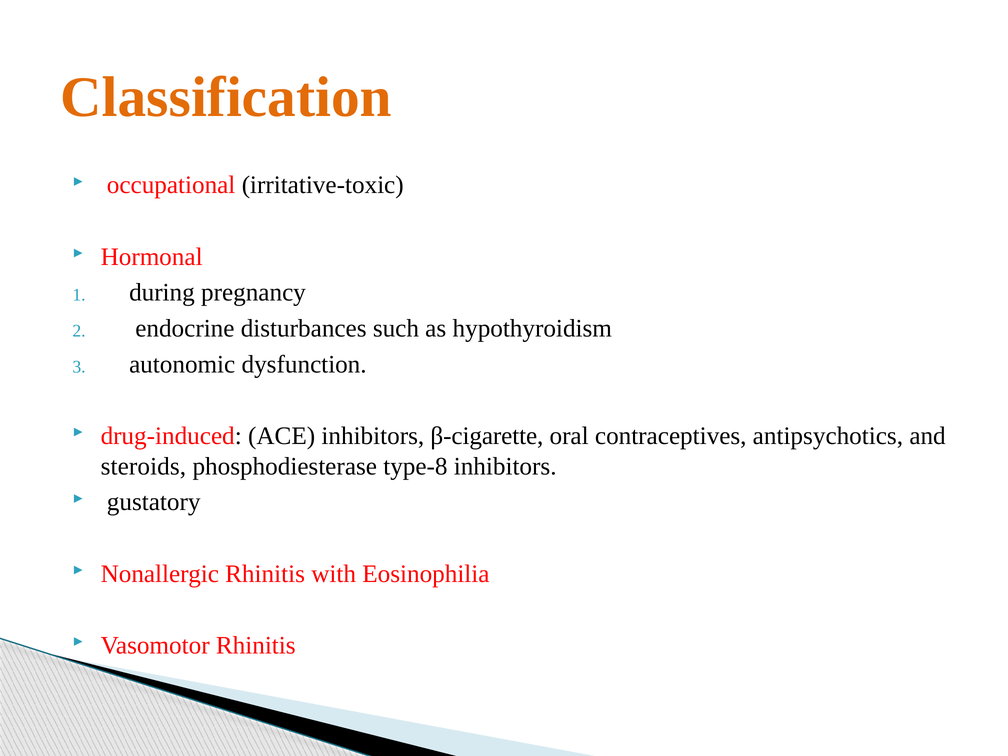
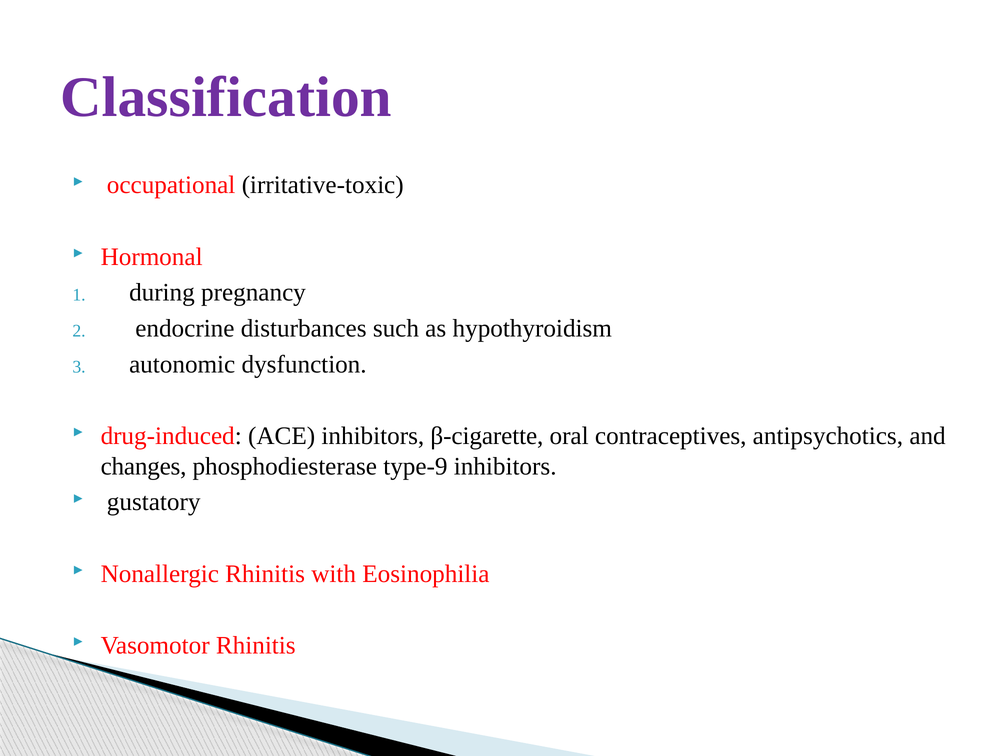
Classification colour: orange -> purple (226, 97)
steroids: steroids -> changes (144, 466)
type-8: type-8 -> type-9 (415, 466)
